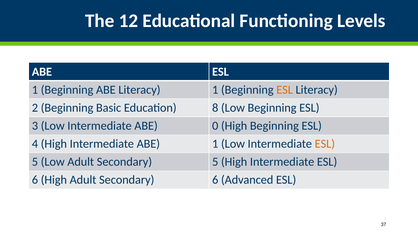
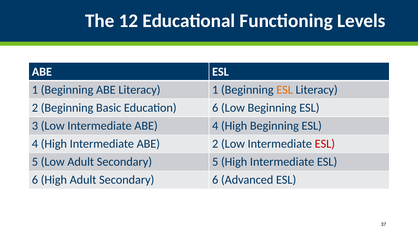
Education 8: 8 -> 6 (215, 108)
ABE 0: 0 -> 4 (215, 126)
ABE 1: 1 -> 2 (215, 144)
ESL colour: orange -> red (325, 144)
